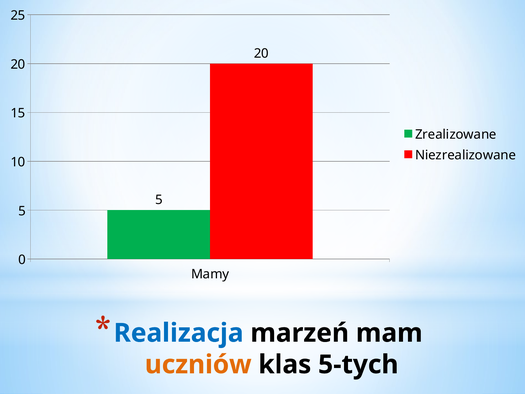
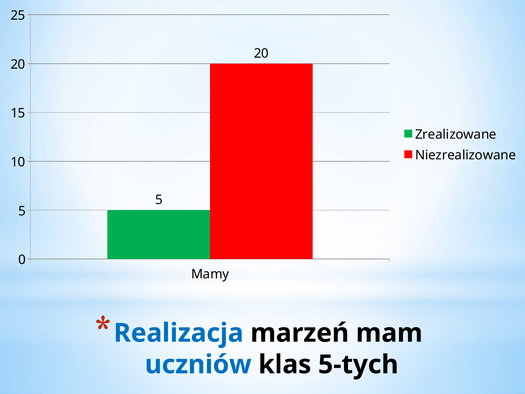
uczniów colour: orange -> blue (198, 364)
